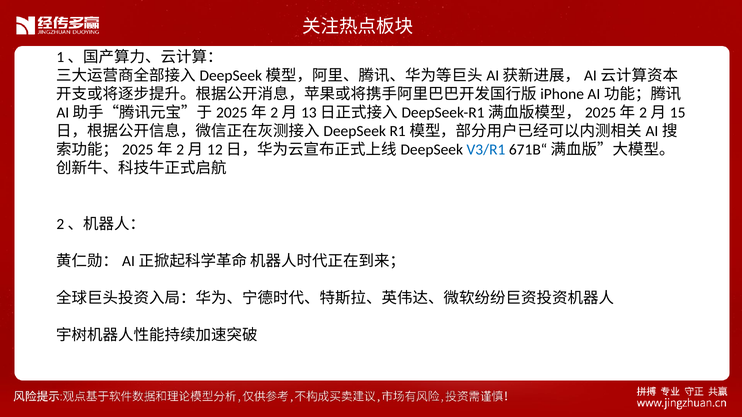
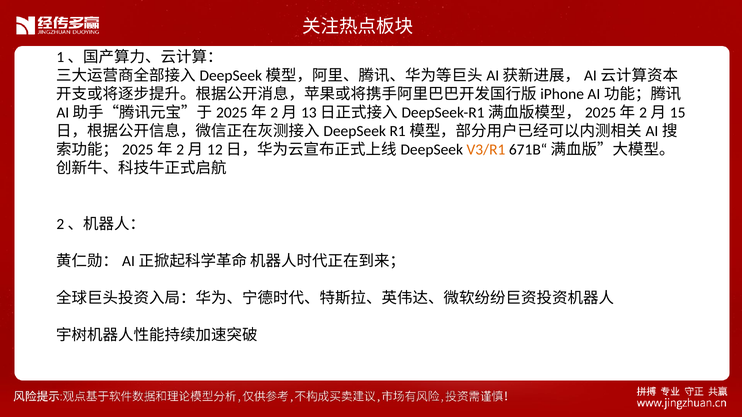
V3/R1 colour: blue -> orange (486, 150)
